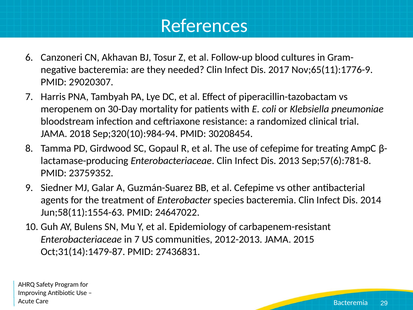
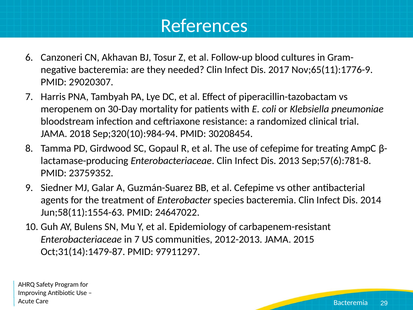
27436831: 27436831 -> 97911297 (178, 251)
